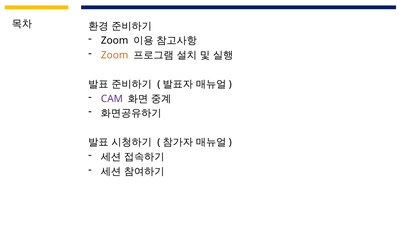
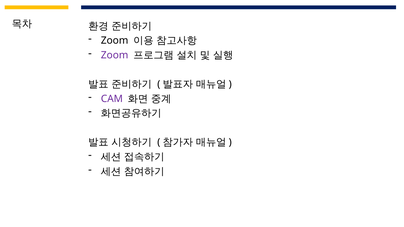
Zoom colour: orange -> purple (115, 55)
